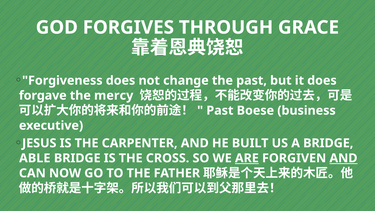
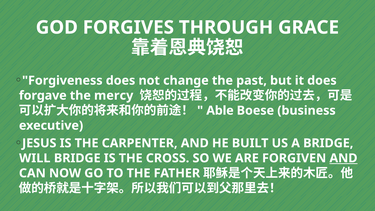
Past: Past -> Able (220, 110)
ABLE: ABLE -> WILL (35, 158)
ARE underline: present -> none (247, 158)
